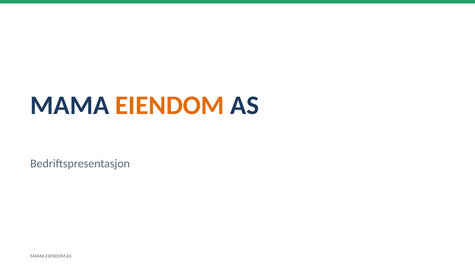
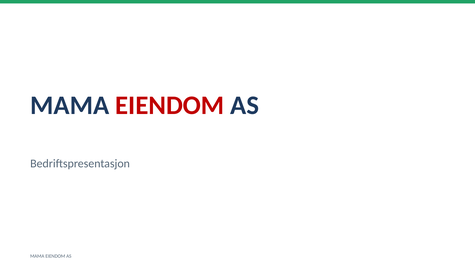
EIENDOM colour: orange -> red (170, 105)
